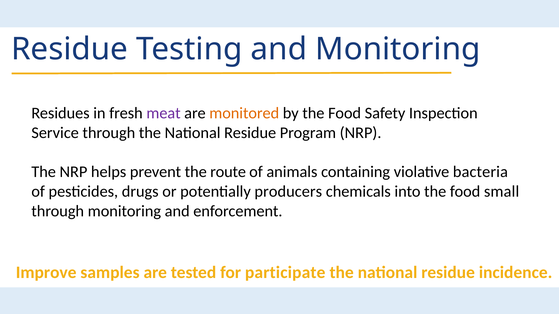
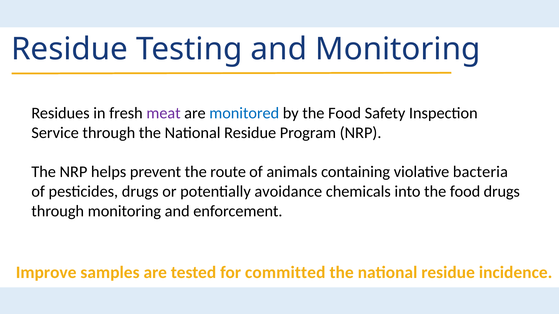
monitored colour: orange -> blue (244, 113)
producers: producers -> avoidance (288, 192)
food small: small -> drugs (502, 192)
participate: participate -> committed (285, 273)
